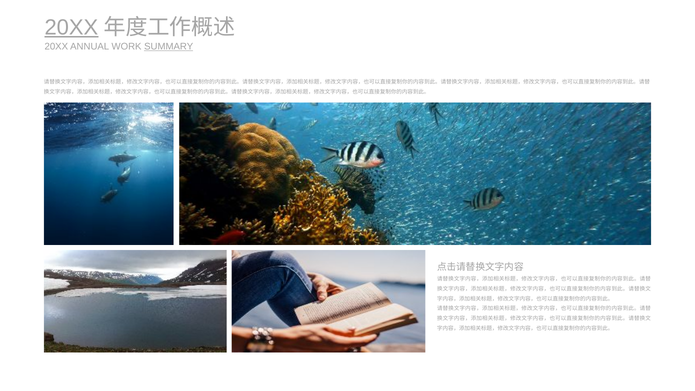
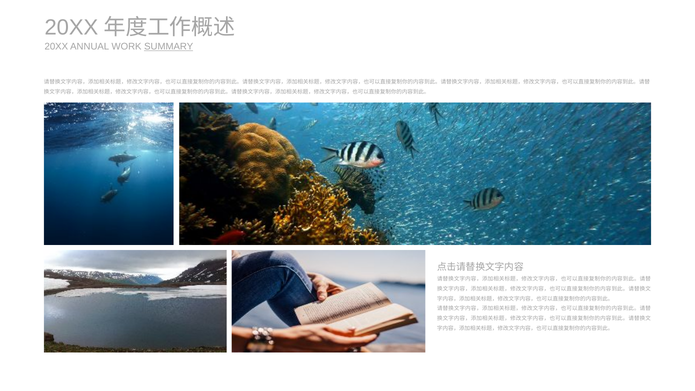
20XX underline: present -> none (71, 27)
